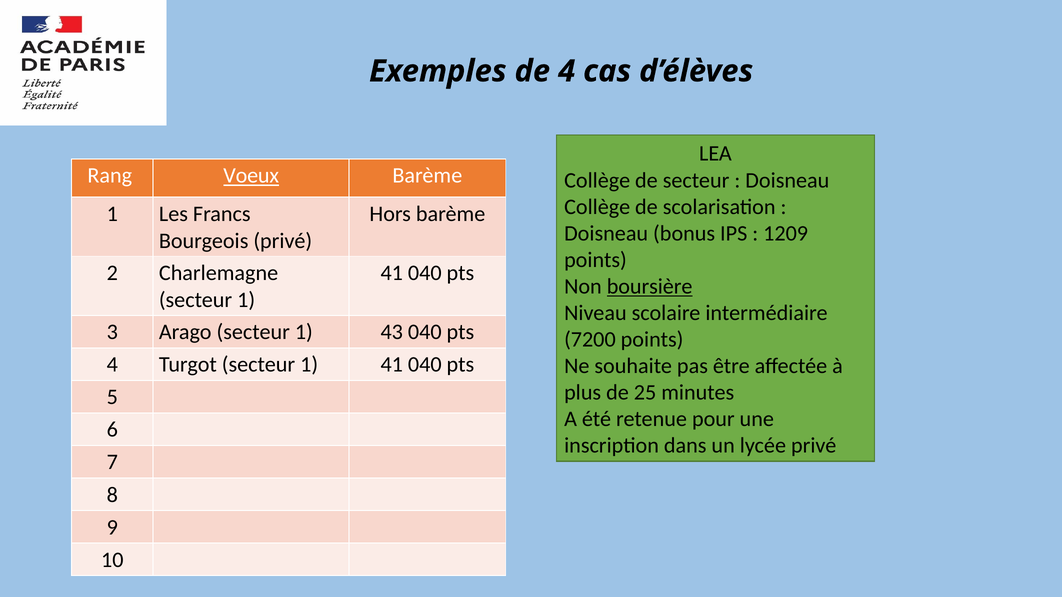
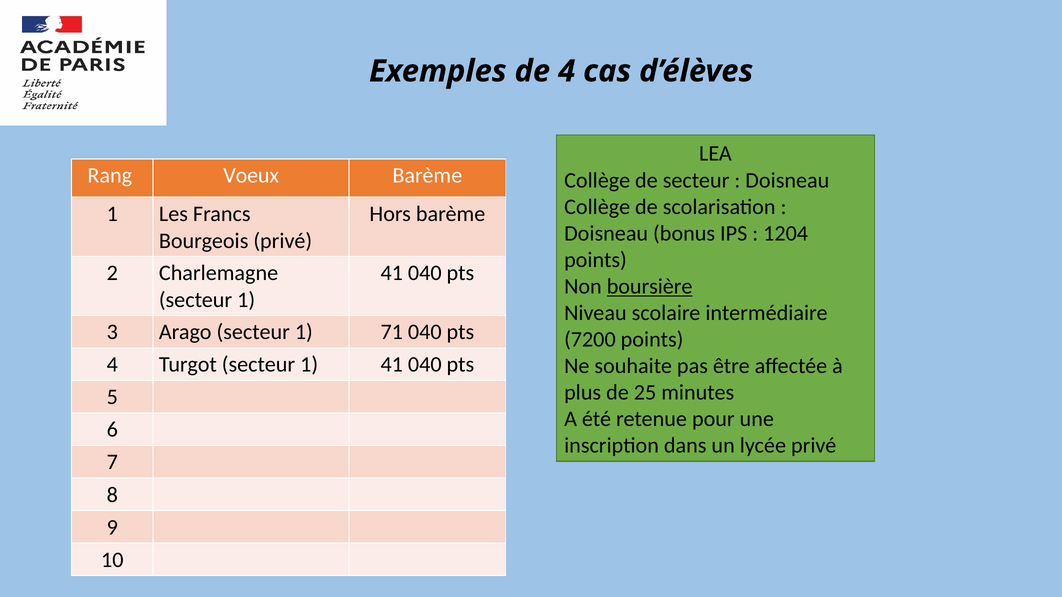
Voeux underline: present -> none (251, 176)
1209: 1209 -> 1204 (786, 233)
43: 43 -> 71 (392, 332)
